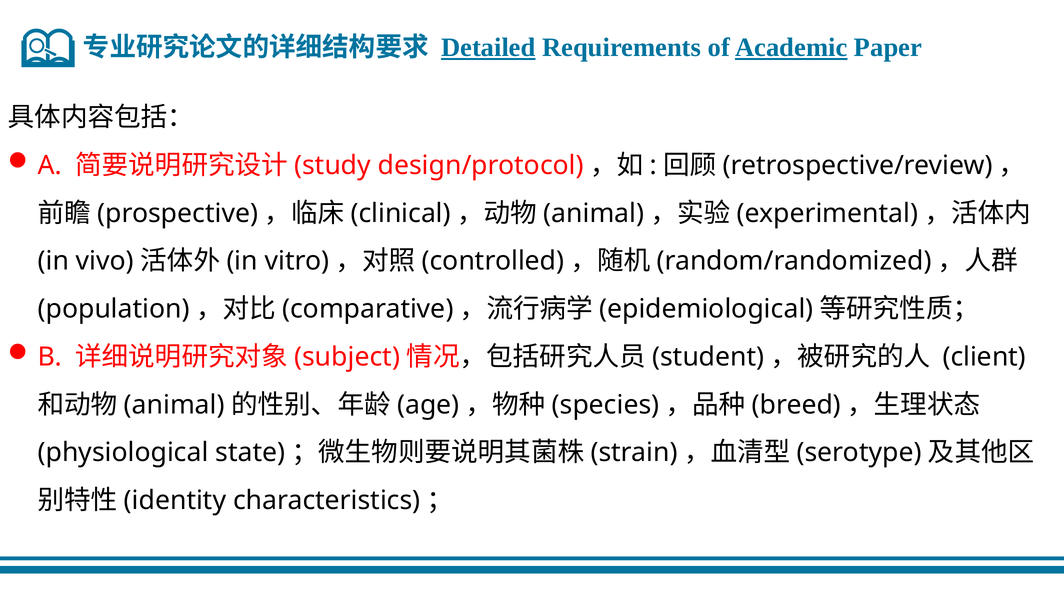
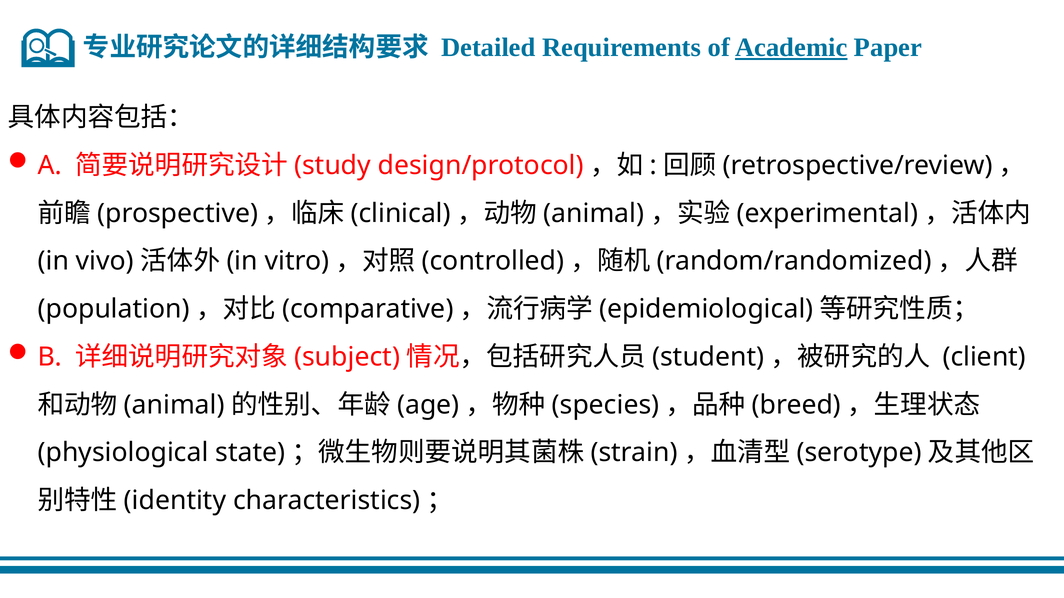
Detailed underline: present -> none (488, 48)
